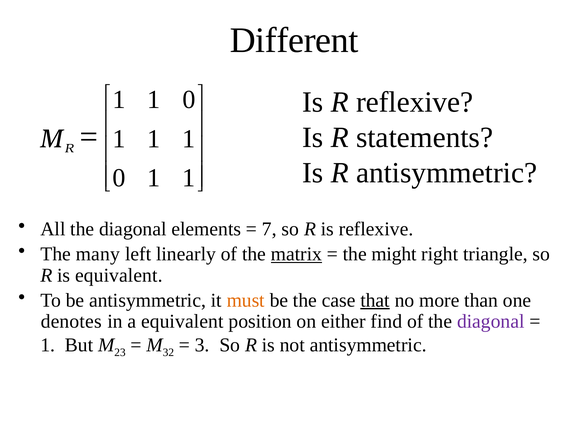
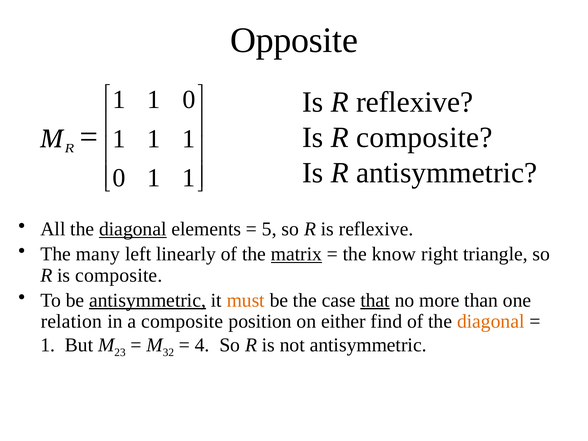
Different: Different -> Opposite (294, 40)
R statements: statements -> composite (424, 138)
diagonal underline: none -> present (133, 229)
7: 7 -> 5 (269, 229)
might: might -> know (394, 254)
is equivalent: equivalent -> composite (119, 275)
antisymmetric underline: none -> present (148, 300)
denotes: denotes -> relation (71, 321)
a equivalent: equivalent -> composite (182, 321)
diagonal colour: purple -> orange (491, 321)
3: 3 -> 4 (202, 345)
